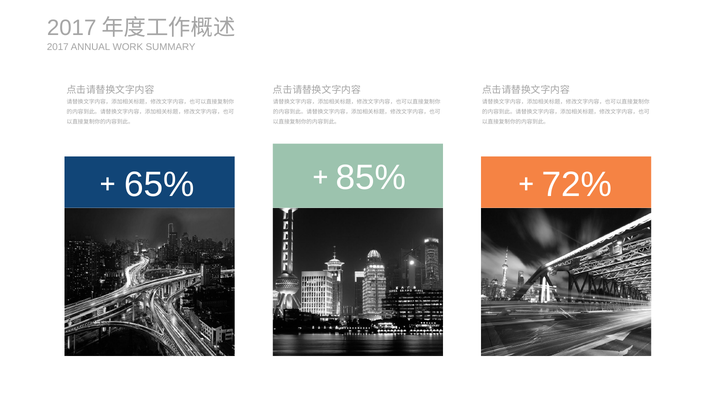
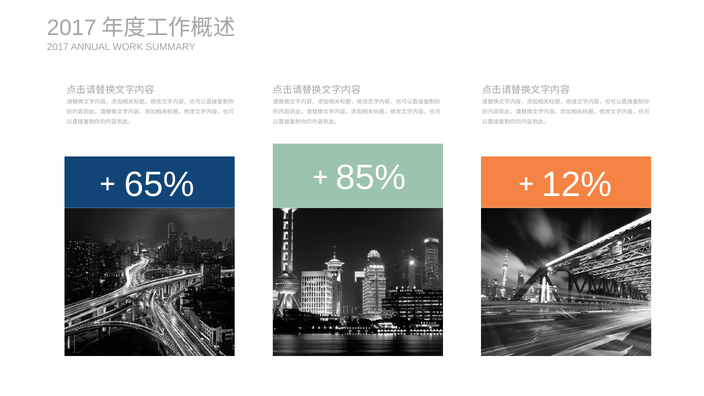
72%: 72% -> 12% (577, 185)
